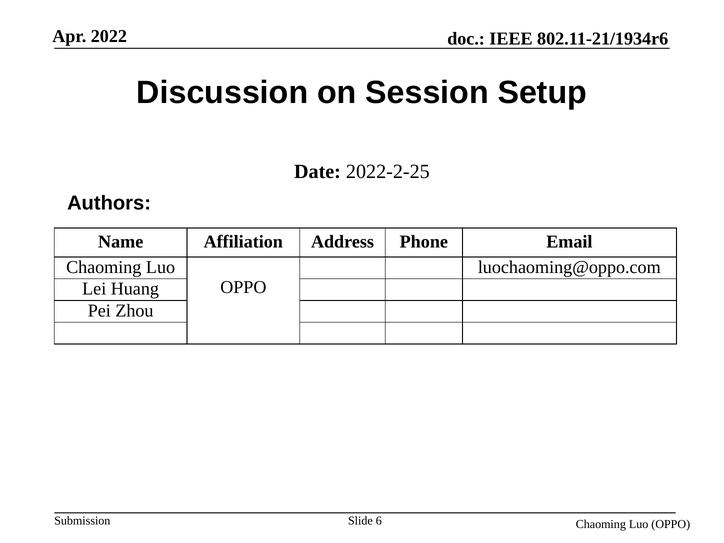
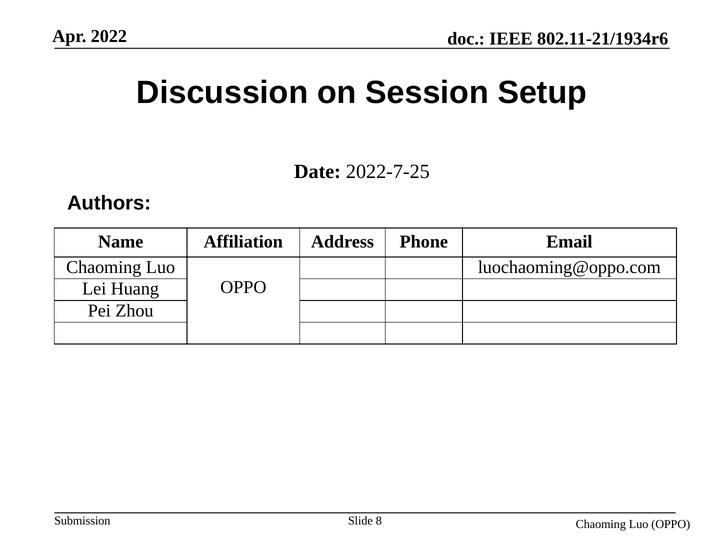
2022-2-25: 2022-2-25 -> 2022-7-25 (388, 172)
6: 6 -> 8 (379, 521)
